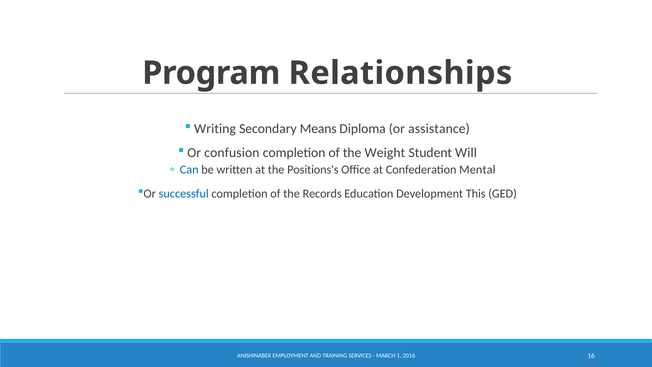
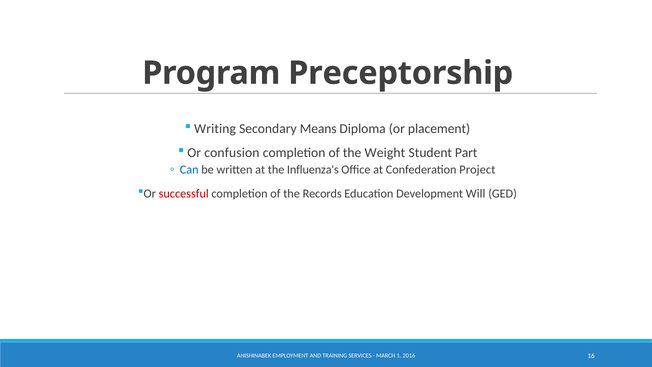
Relationships: Relationships -> Preceptorship (401, 73)
assistance: assistance -> placement (439, 129)
Will: Will -> Part (466, 153)
Positions's: Positions's -> Influenza's (313, 169)
Mental: Mental -> Project (477, 169)
successful colour: blue -> red (184, 193)
This: This -> Will (476, 193)
